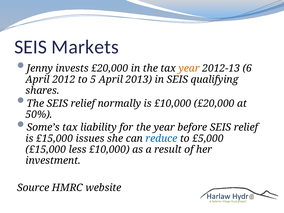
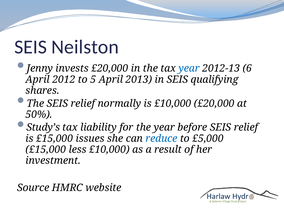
Markets: Markets -> Neilston (85, 47)
year colour: orange -> blue (189, 68)
Some’s: Some’s -> Study’s (43, 127)
